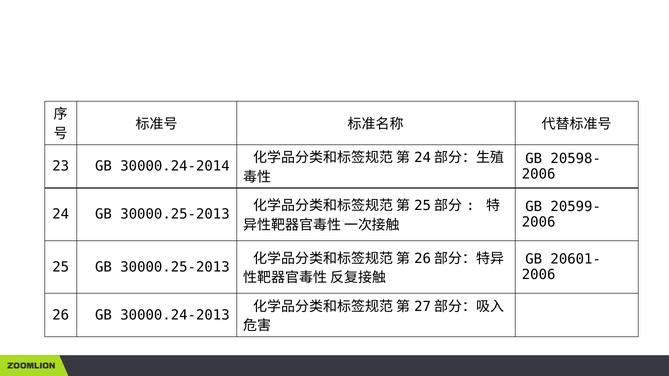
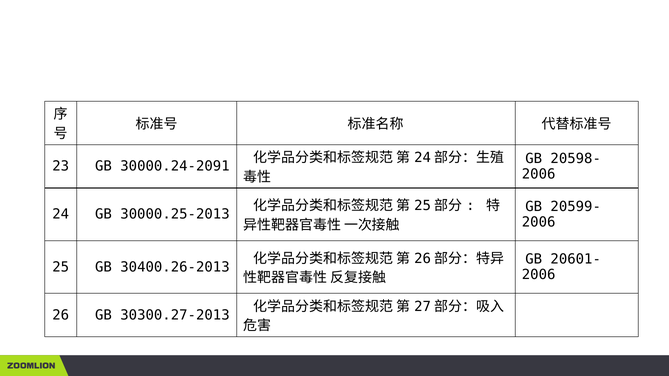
30000.24-2014: 30000.24-2014 -> 30000.24-2091 (175, 166)
25 GB 30000.25-2013: 30000.25-2013 -> 30400.26-2013 (175, 267)
30000.24-2013: 30000.24-2013 -> 30300.27-2013 (175, 315)
